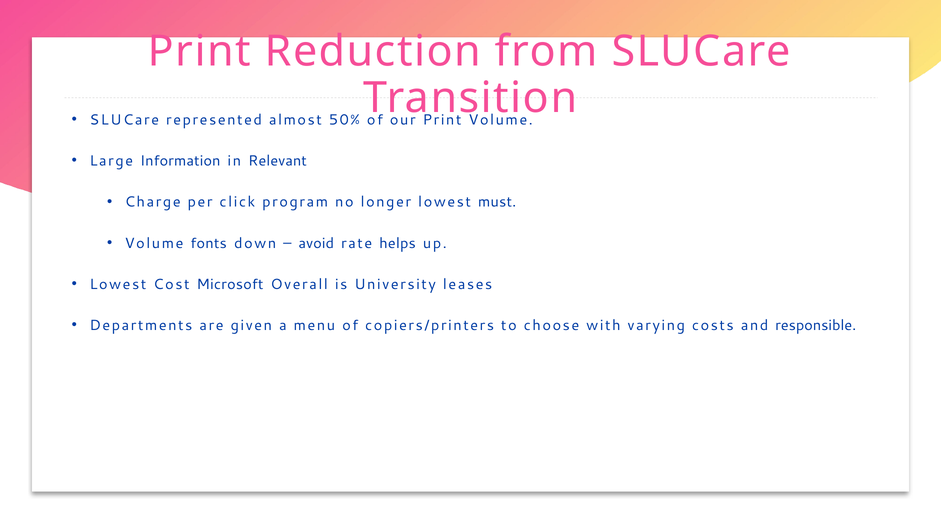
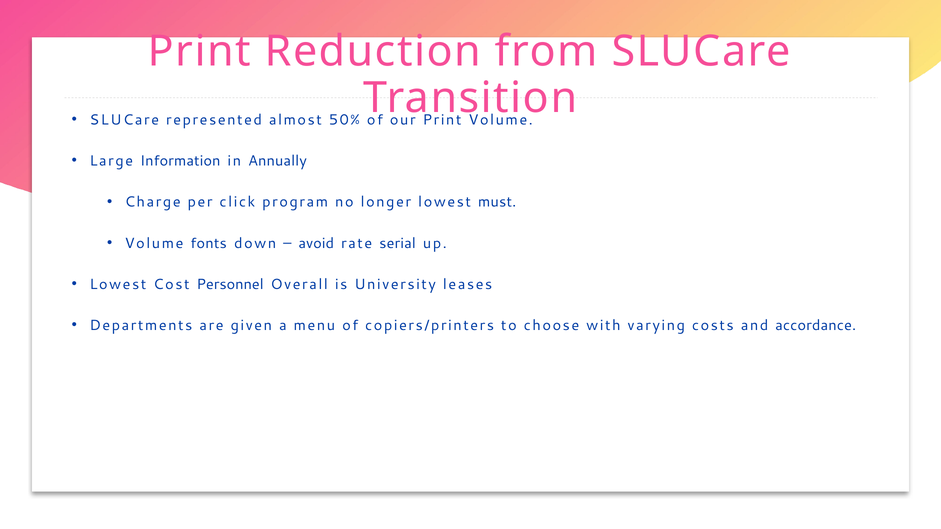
Relevant: Relevant -> Annually (277, 161)
helps: helps -> serial (398, 243)
Microsoft: Microsoft -> Personnel (230, 284)
responsible: responsible -> accordance (816, 326)
